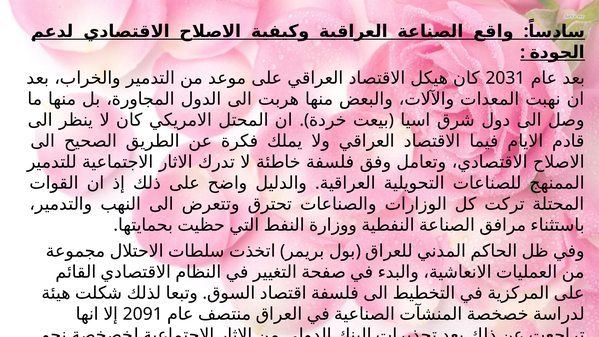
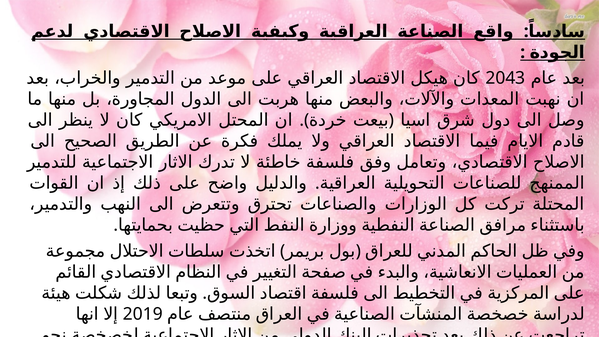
2031: 2031 -> 2043 (505, 78)
2091: 2091 -> 2019 (143, 314)
